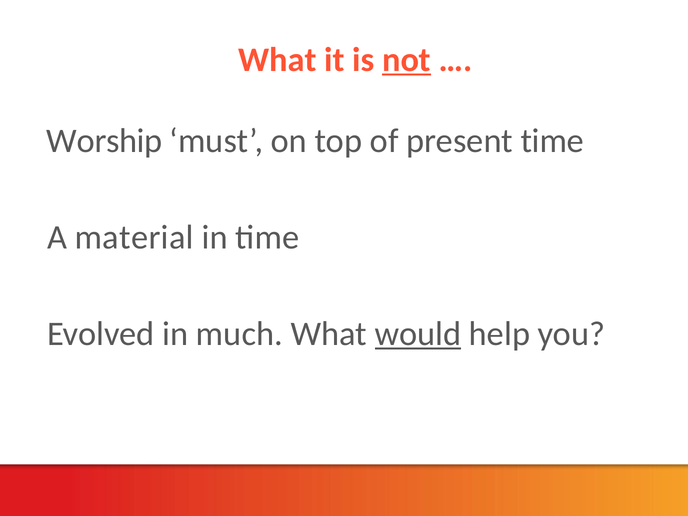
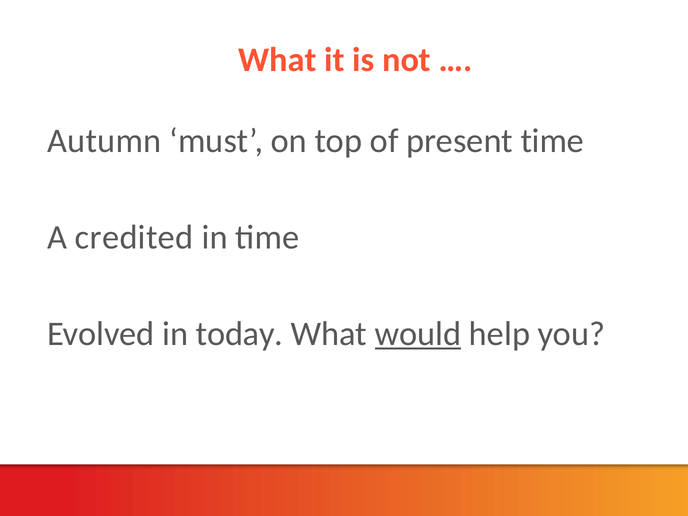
not underline: present -> none (406, 60)
Worship: Worship -> Autumn (104, 141)
material: material -> credited (134, 237)
much: much -> today (240, 334)
